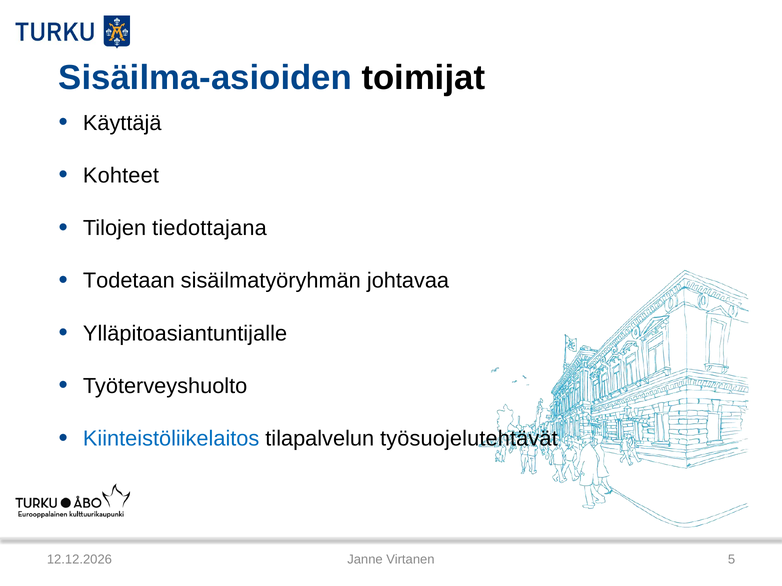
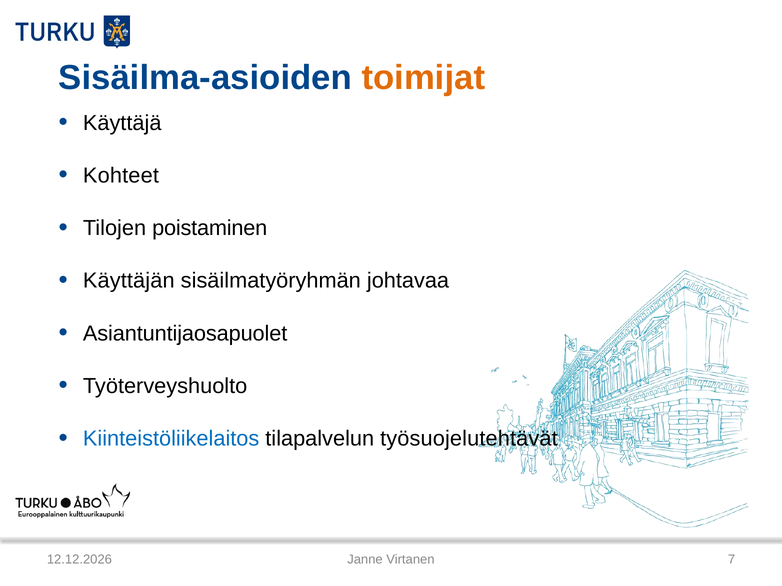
toimijat colour: black -> orange (423, 78)
tiedottajana: tiedottajana -> poistaminen (210, 228)
Todetaan: Todetaan -> Käyttäjän (129, 281)
Ylläpitoasiantuntijalle: Ylläpitoasiantuntijalle -> Asiantuntijaosapuolet (185, 334)
5: 5 -> 7 (732, 560)
